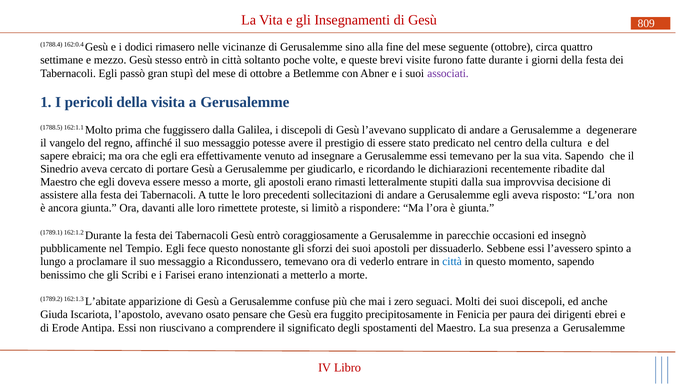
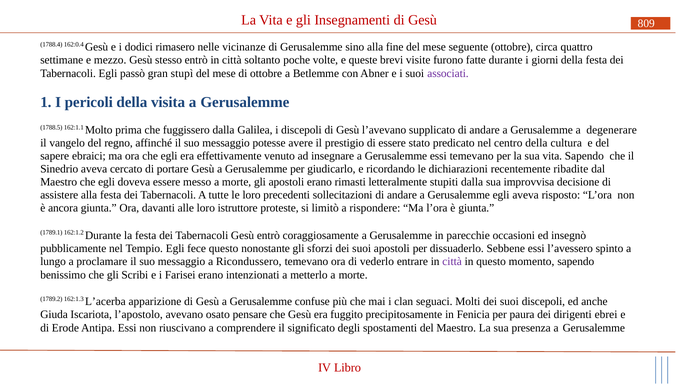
rimettete: rimettete -> istruttore (238, 208)
città colour: blue -> purple (452, 261)
L’abitate: L’abitate -> L’acerba (105, 301)
zero: zero -> clan (404, 301)
